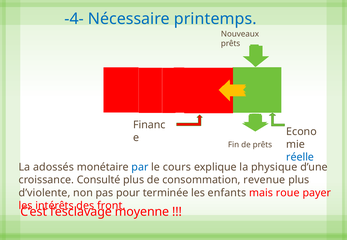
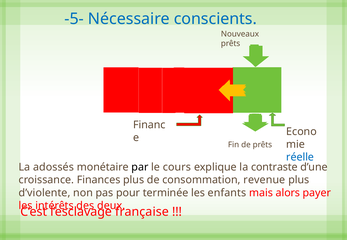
-4-: -4- -> -5- (74, 19)
printemps: printemps -> conscients (215, 19)
par colour: blue -> black (140, 167)
physique: physique -> contraste (274, 167)
Consulté: Consulté -> Finances (99, 180)
roue: roue -> alors (288, 193)
front: front -> deux (111, 206)
moyenne: moyenne -> française (142, 212)
